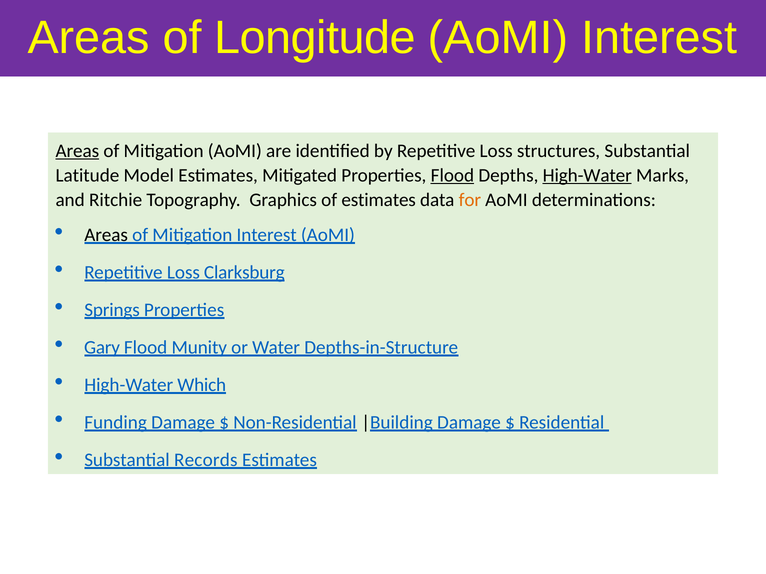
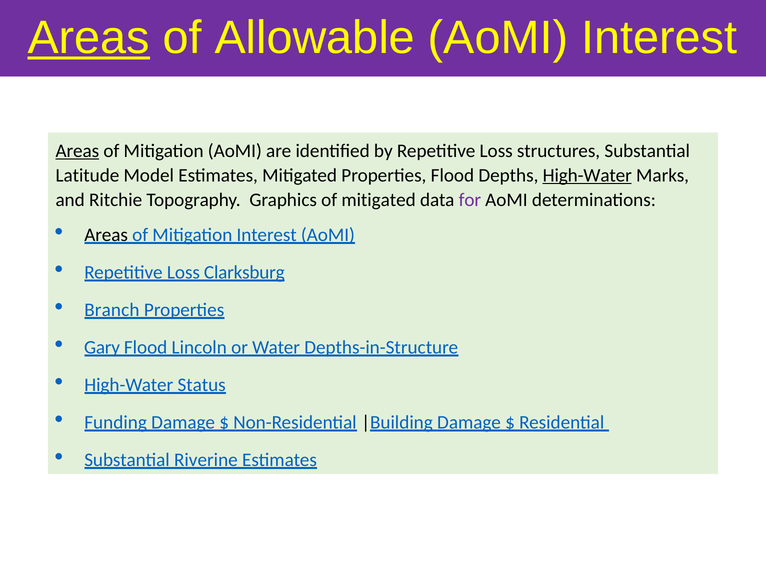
Areas underline: none -> present (89, 38)
Longitude: Longitude -> Allowable (315, 38)
Flood underline: present -> none (452, 176)
of estimates: estimates -> mitigated (379, 200)
for colour: orange -> purple (470, 200)
Springs: Springs -> Branch (112, 310)
Munity: Munity -> Lincoln (199, 348)
Which: Which -> Status (202, 385)
Records: Records -> Riverine (206, 460)
